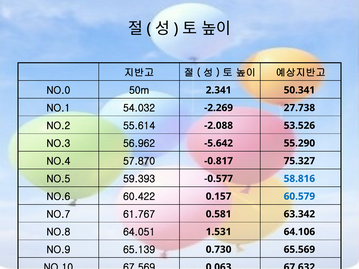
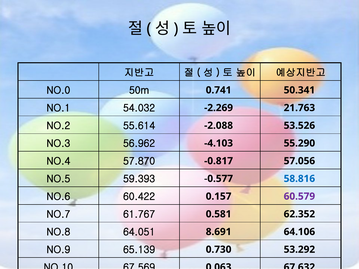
2.341: 2.341 -> 0.741 (219, 90)
27.738: 27.738 -> 21.763 (299, 108)
-5.642: -5.642 -> -4.103 (219, 143)
75.327: 75.327 -> 57.056 (299, 161)
60.579 colour: blue -> purple (299, 197)
63.342: 63.342 -> 62.352 (299, 214)
1.531: 1.531 -> 8.691 (219, 232)
65.569: 65.569 -> 53.292 (299, 250)
